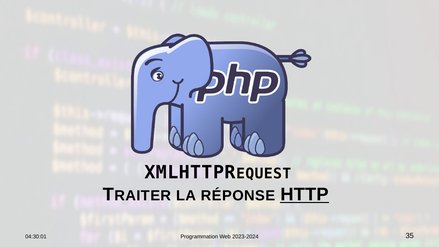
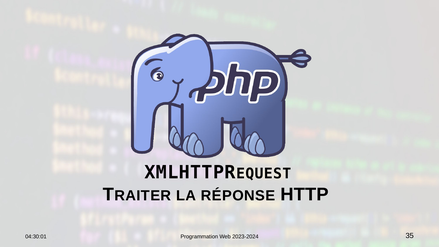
HTTP underline: present -> none (305, 195)
